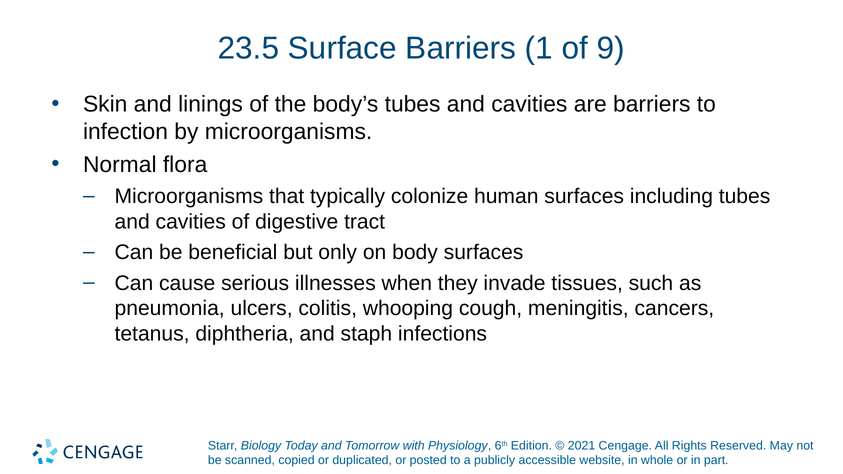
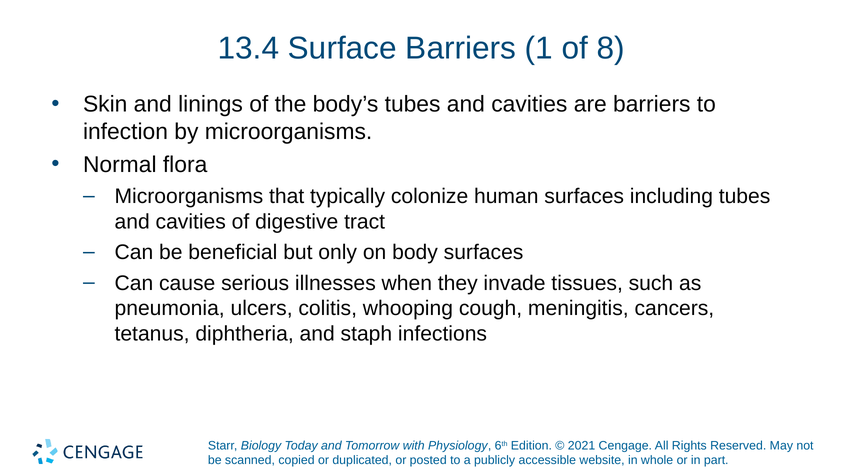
23.5: 23.5 -> 13.4 (248, 48)
9: 9 -> 8 (611, 48)
